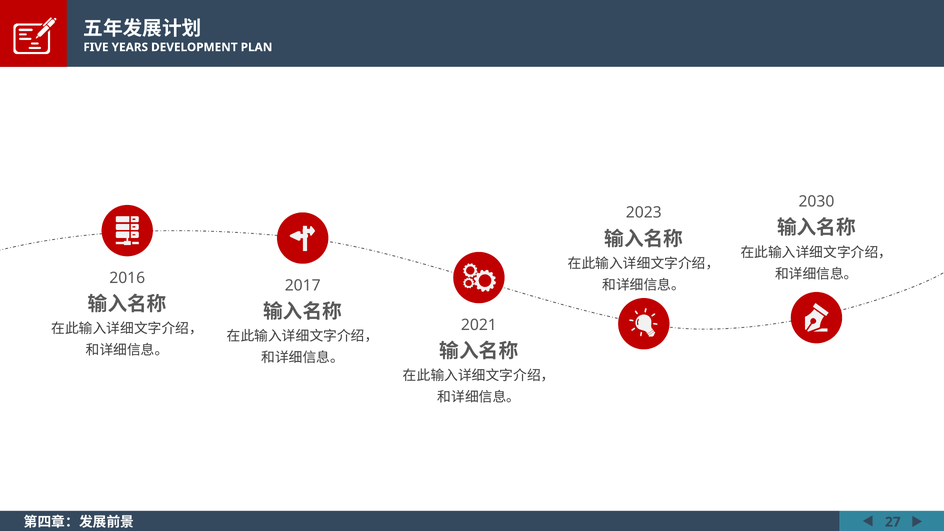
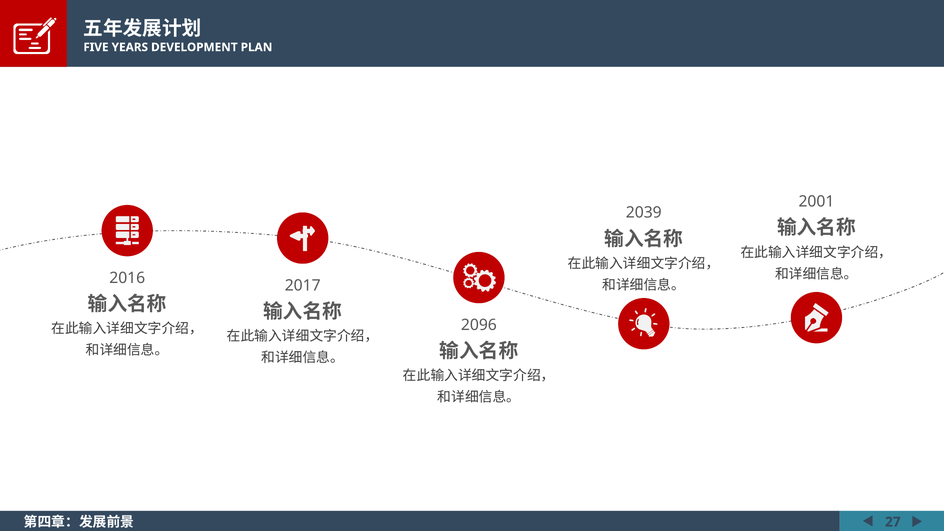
2030: 2030 -> 2001 (816, 202)
2023: 2023 -> 2039 (644, 213)
2021: 2021 -> 2096 (479, 325)
